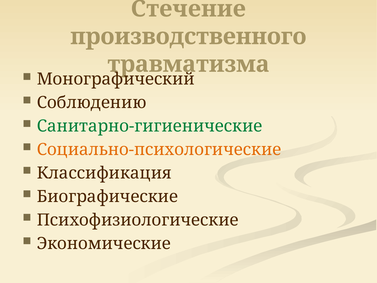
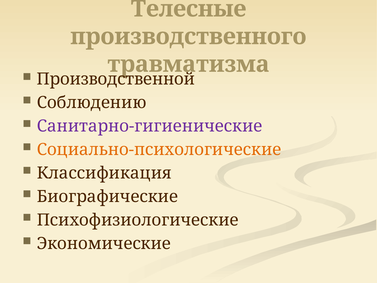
Стечение: Стечение -> Телесные (189, 9)
Монографический: Монографический -> Производственной (116, 79)
Санитарно-гигиенические colour: green -> purple (150, 126)
